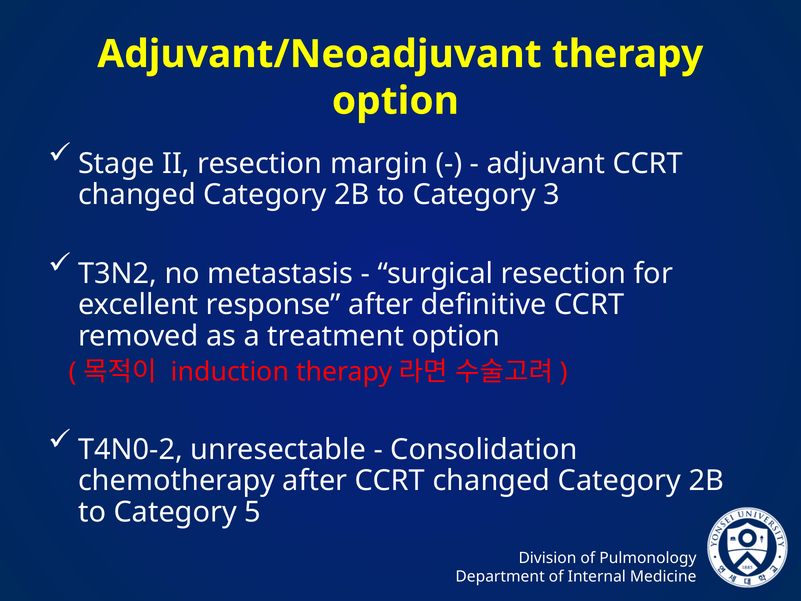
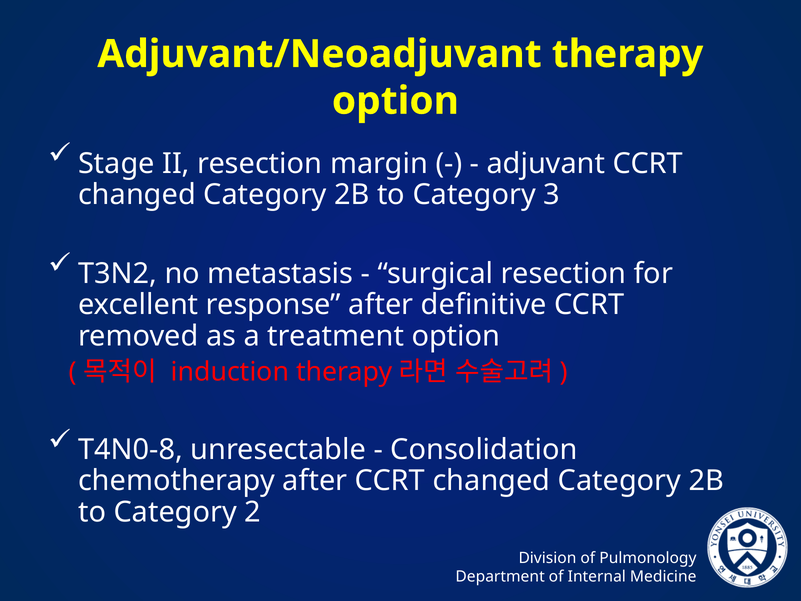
T4N0-2: T4N0-2 -> T4N0-8 (130, 449)
5: 5 -> 2 (253, 512)
